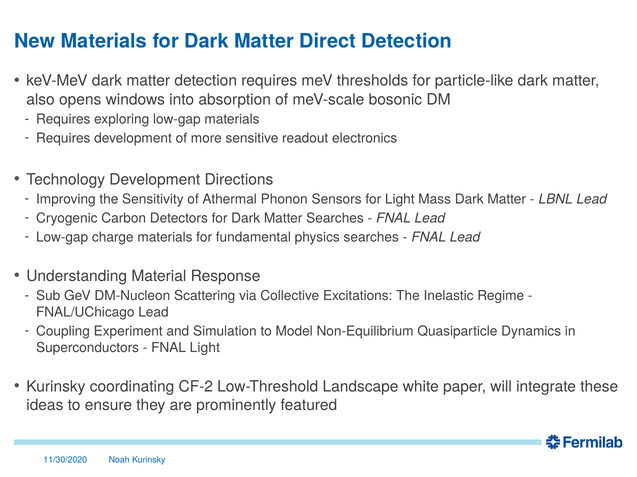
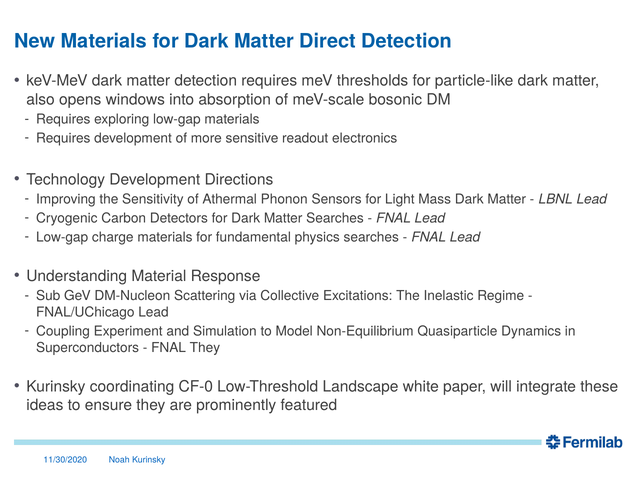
FNAL Light: Light -> They (205, 348)
CF-2: CF-2 -> CF-0 (196, 387)
